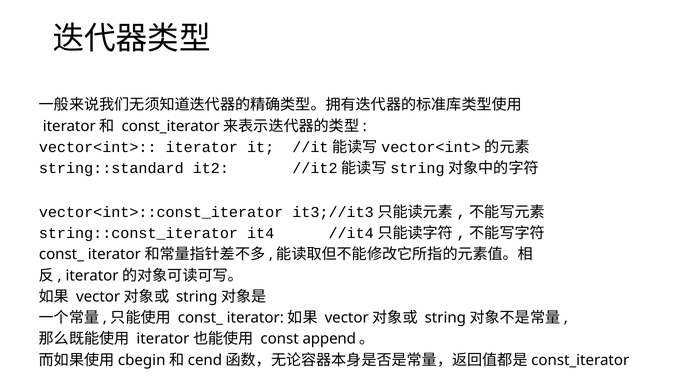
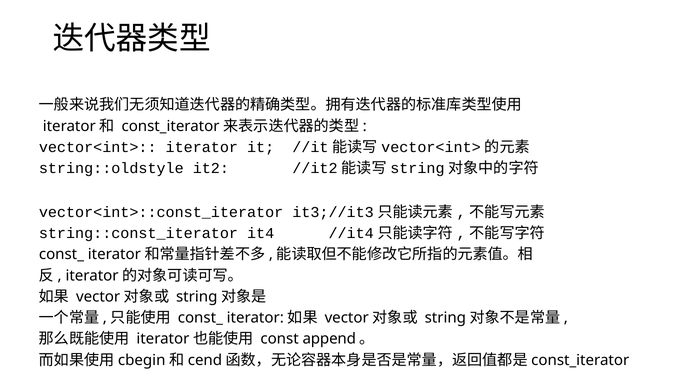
string::standard: string::standard -> string::oldstyle (111, 168)
